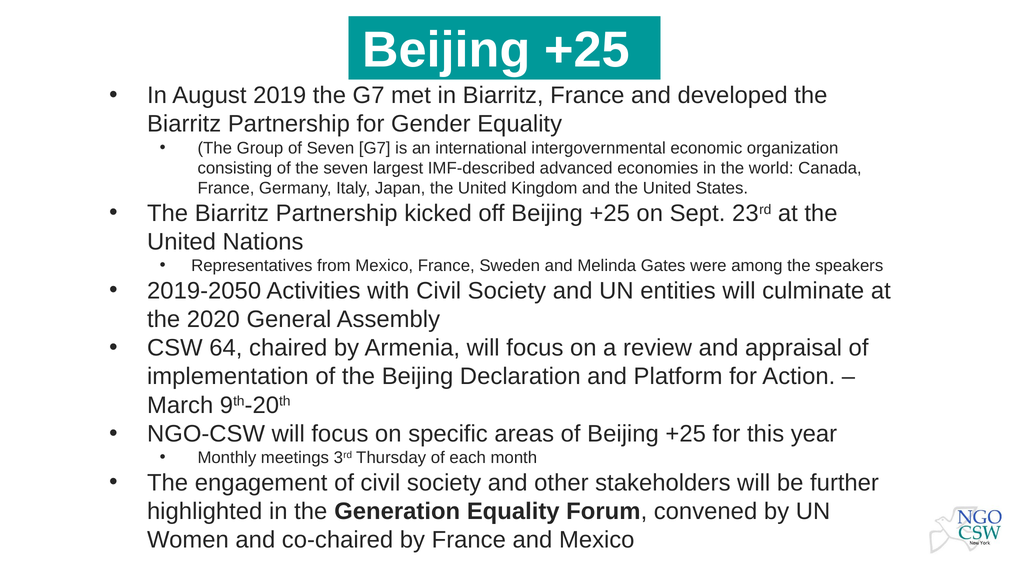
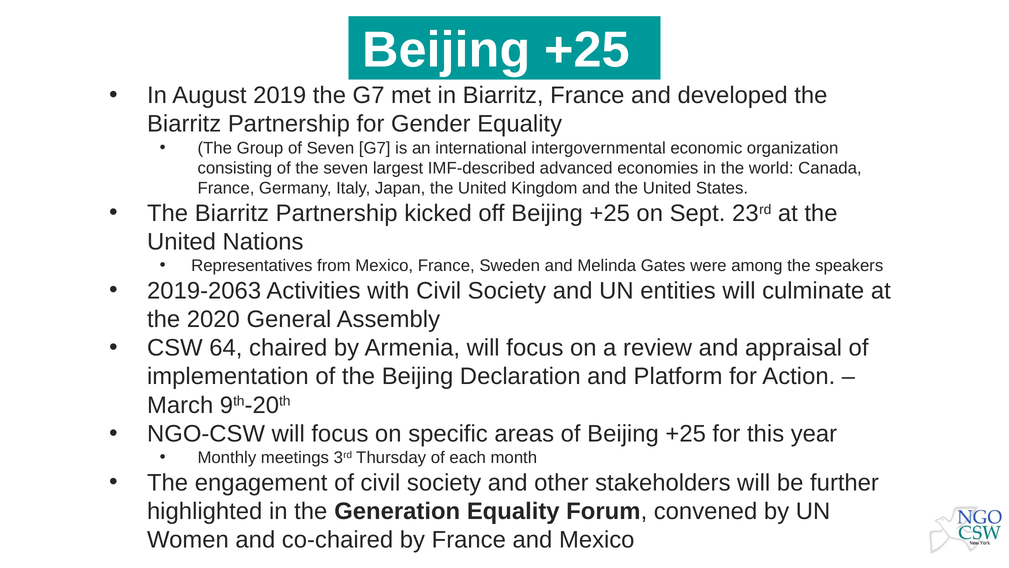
2019-2050: 2019-2050 -> 2019-2063 (204, 291)
